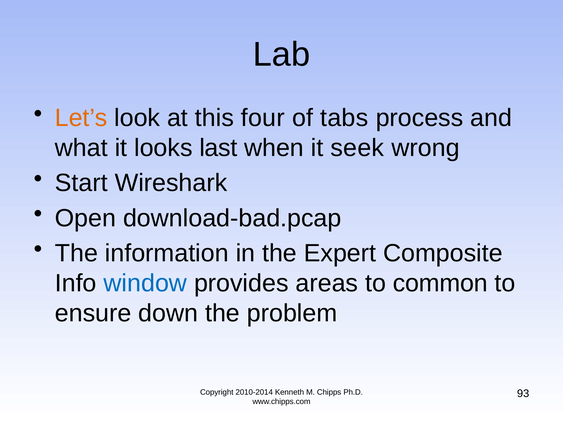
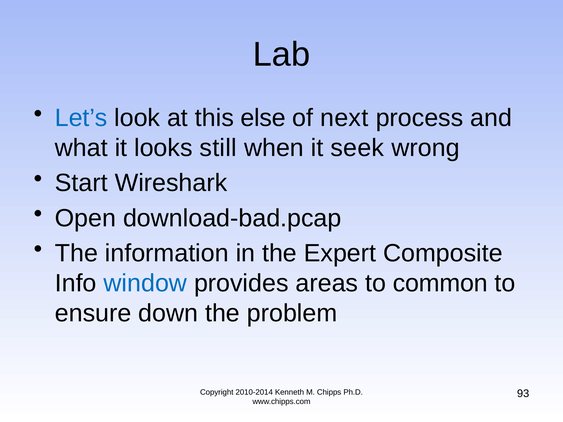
Let’s colour: orange -> blue (81, 118)
four: four -> else (263, 118)
tabs: tabs -> next (344, 118)
last: last -> still (218, 148)
